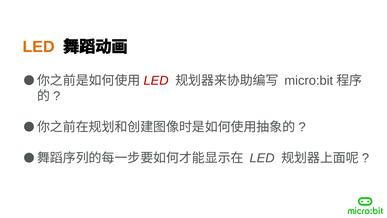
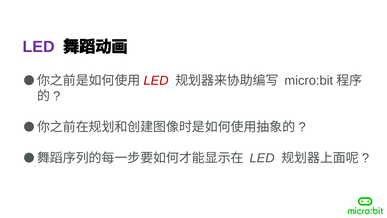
LED colour: orange -> purple (39, 47)
